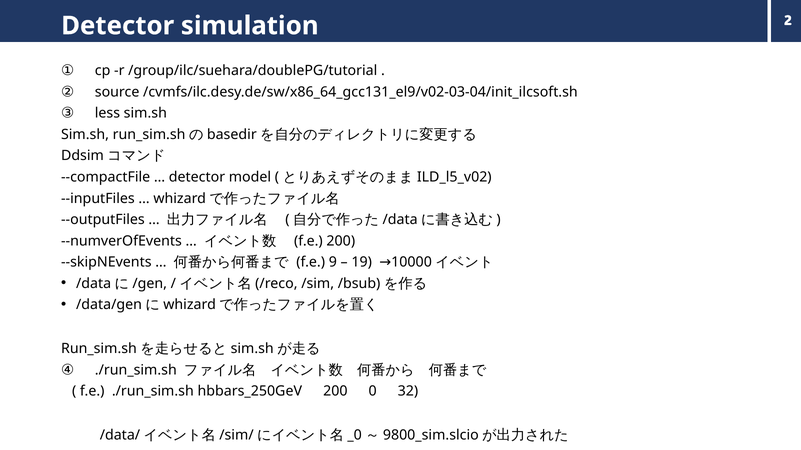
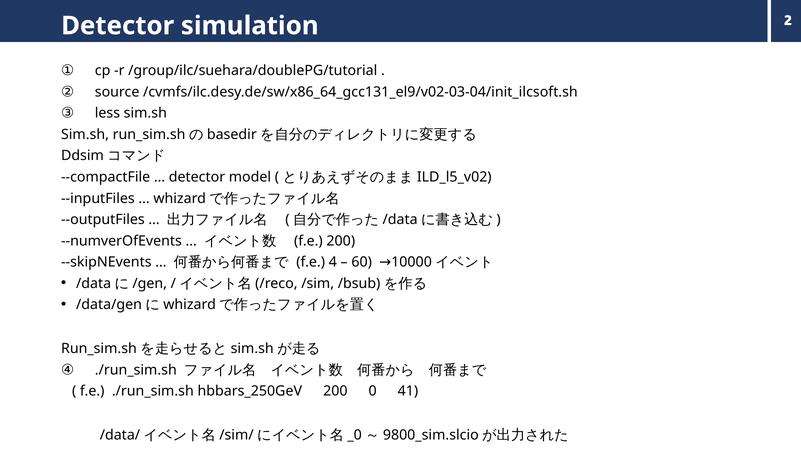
9: 9 -> 4 (333, 262)
19: 19 -> 60 (362, 262)
32: 32 -> 41 (408, 392)
